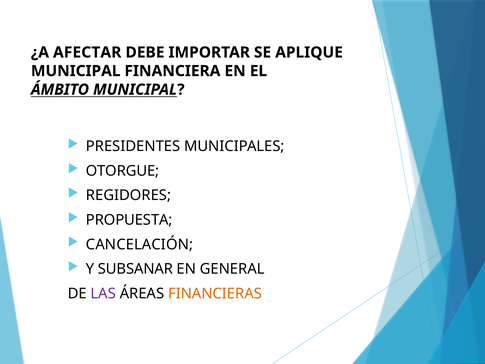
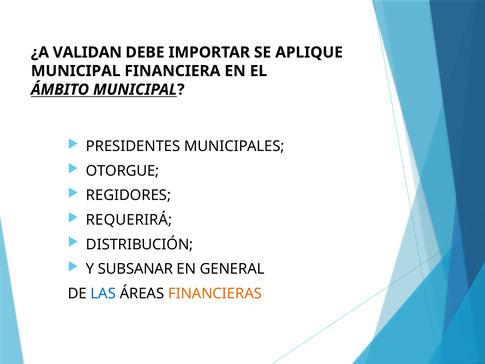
AFECTAR: AFECTAR -> VALIDAN (87, 52)
PROPUESTA: PROPUESTA -> REQUERIRÁ (129, 220)
CANCELACIÓN: CANCELACIÓN -> DISTRIBUCIÓN (140, 244)
LAS colour: purple -> blue (103, 293)
